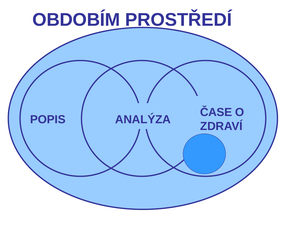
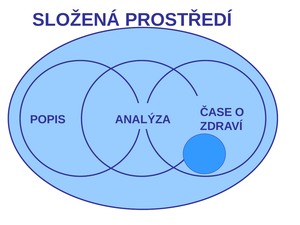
OBDOBÍM: OBDOBÍM -> SLOŽENÁ (76, 20)
